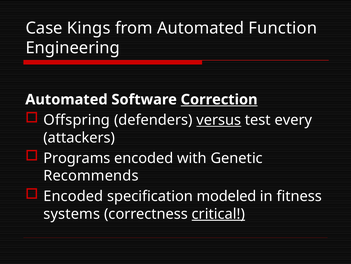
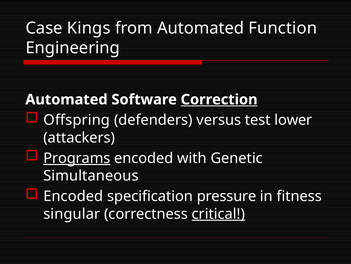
versus underline: present -> none (219, 120)
every: every -> lower (293, 120)
Programs underline: none -> present (77, 158)
Recommends: Recommends -> Simultaneous (91, 175)
modeled: modeled -> pressure (227, 196)
systems: systems -> singular (72, 213)
